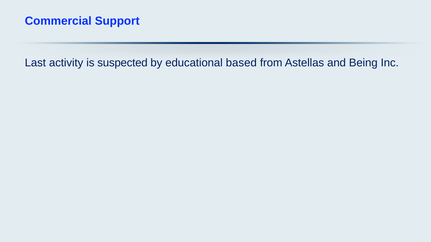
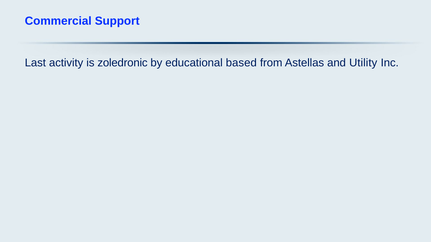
suspected: suspected -> zoledronic (123, 63)
Being: Being -> Utility (363, 63)
